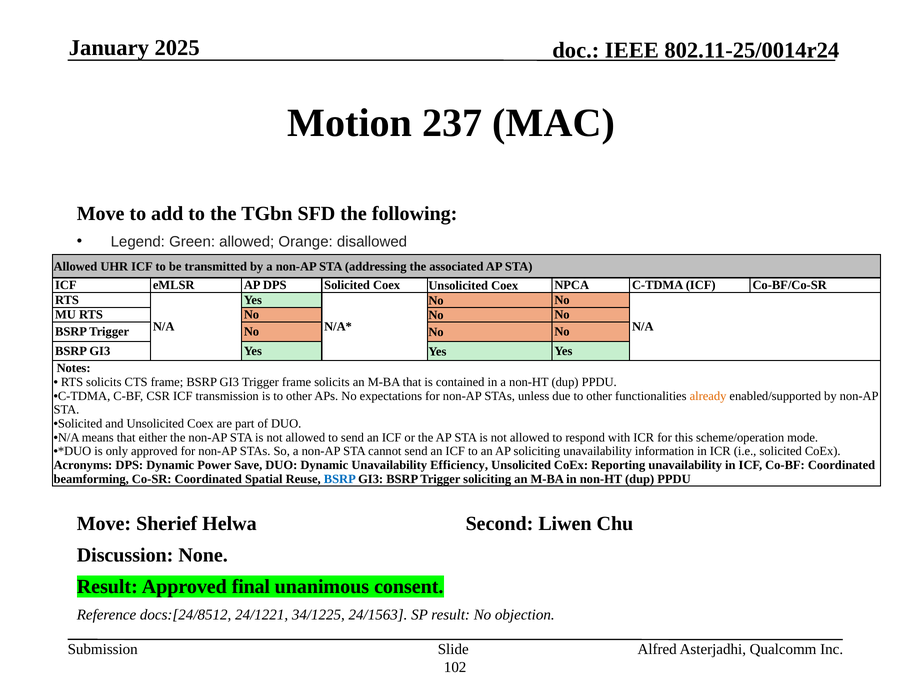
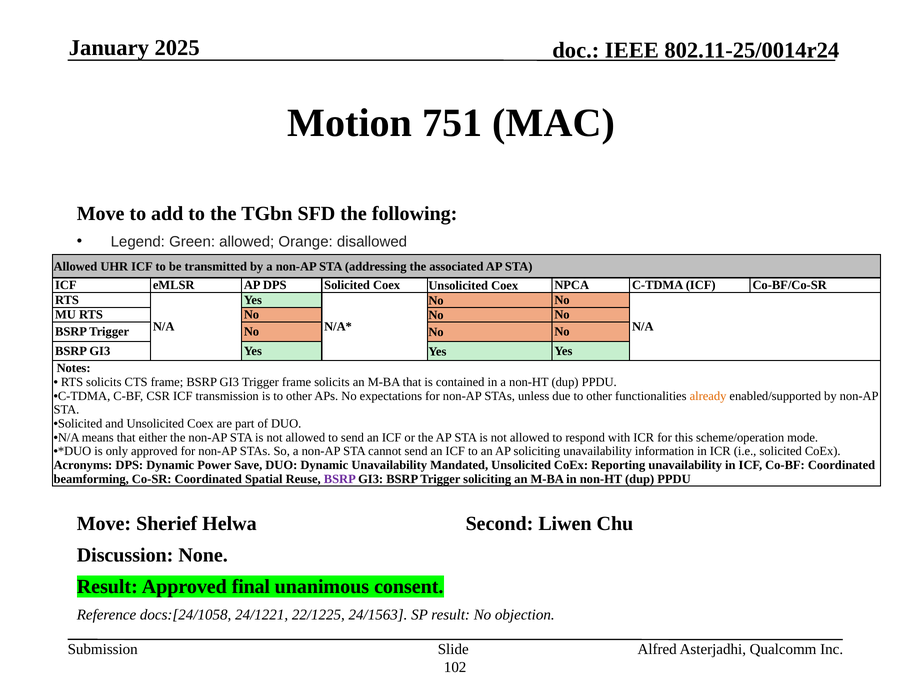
237: 237 -> 751 (452, 123)
Efficiency: Efficiency -> Mandated (459, 465)
BSRP colour: blue -> purple (340, 479)
docs:[24/8512: docs:[24/8512 -> docs:[24/1058 (186, 615)
34/1225: 34/1225 -> 22/1225 (318, 615)
